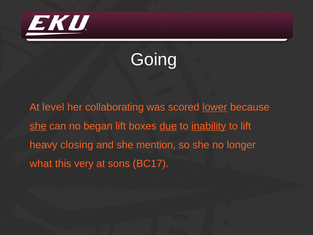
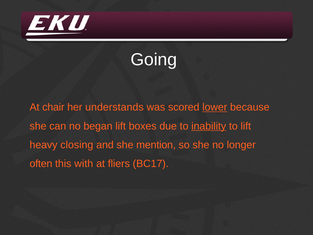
level: level -> chair (53, 107)
collaborating: collaborating -> understands (114, 107)
she underline: present -> none (38, 126)
due underline: present -> none (168, 126)
what: what -> often (41, 163)
very: very -> with (84, 163)
sons: sons -> fliers (119, 163)
